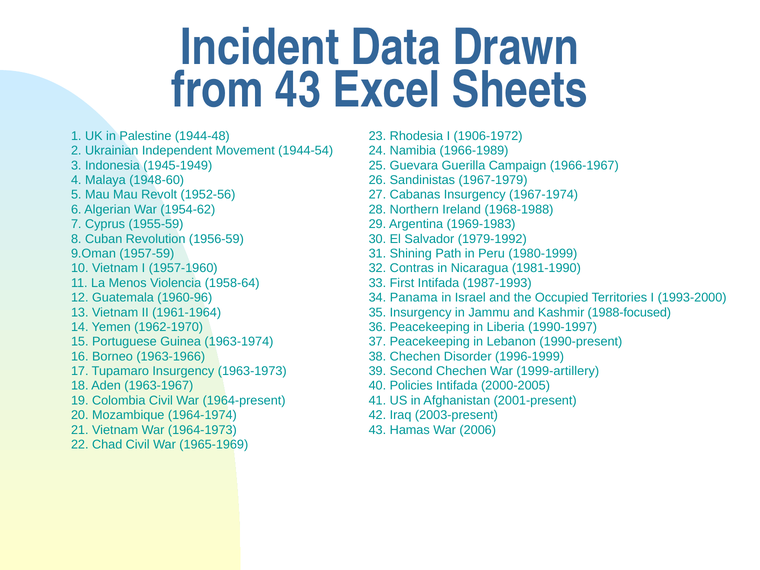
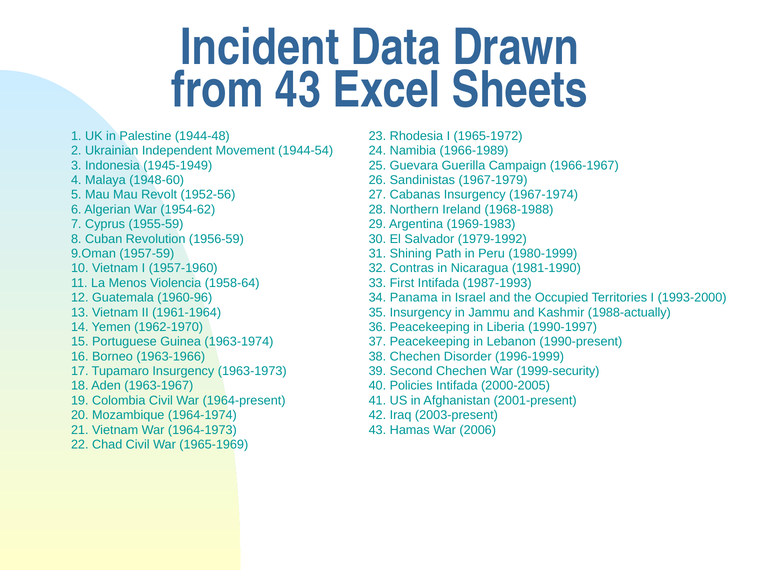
1906-1972: 1906-1972 -> 1965-1972 (488, 136)
1988-focused: 1988-focused -> 1988-actually (629, 312)
1999-artillery: 1999-artillery -> 1999-security (558, 371)
